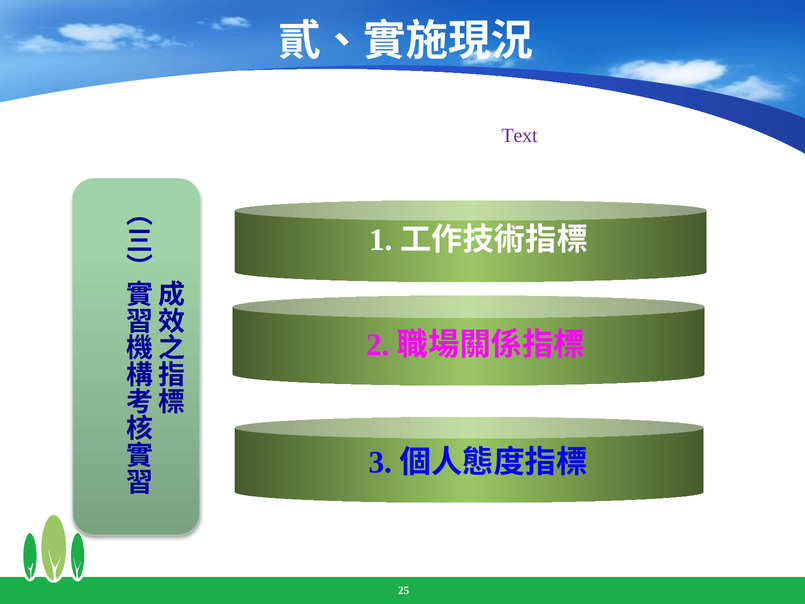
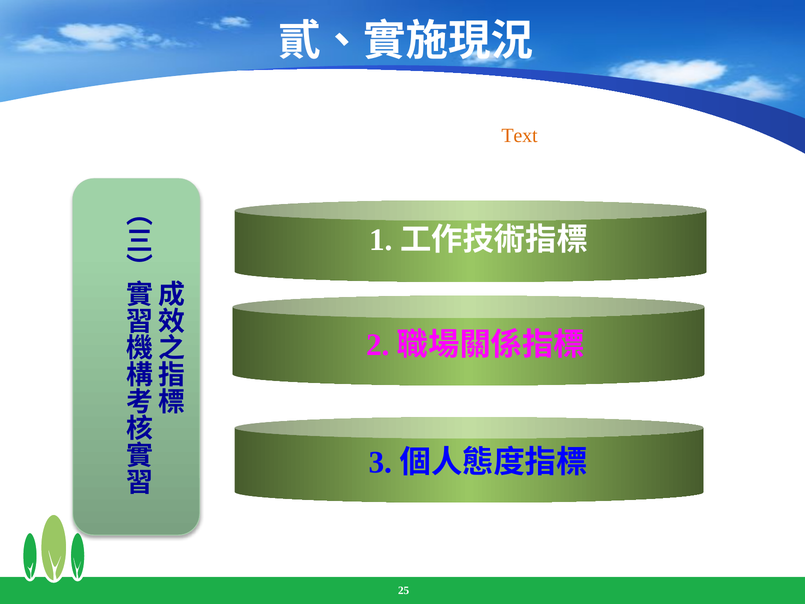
Text colour: purple -> orange (520, 136)
